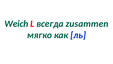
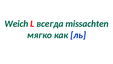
zusammen: zusammen -> missachten (87, 24)
